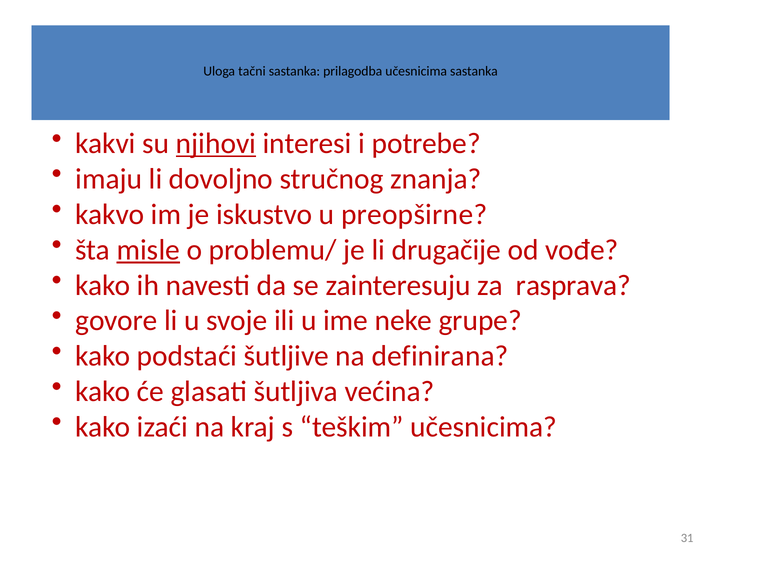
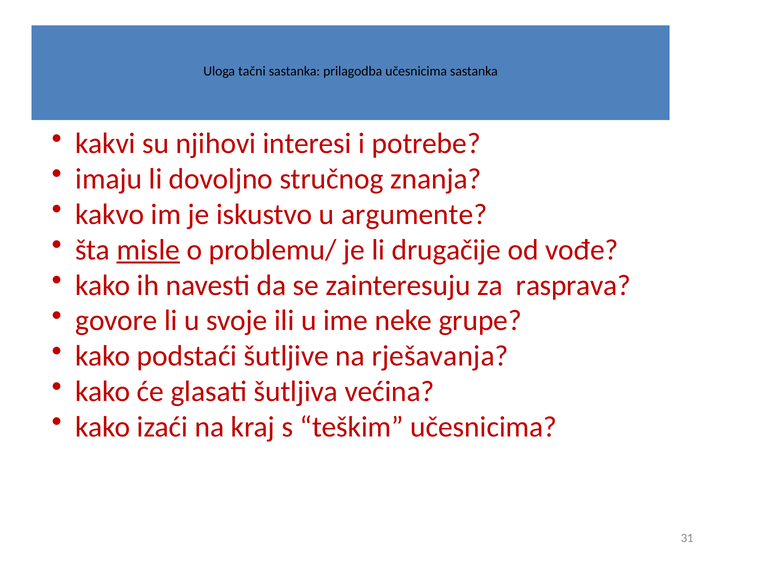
njihovi underline: present -> none (216, 143)
preopširne: preopširne -> argumente (414, 214)
definirana: definirana -> rješavanja (440, 356)
